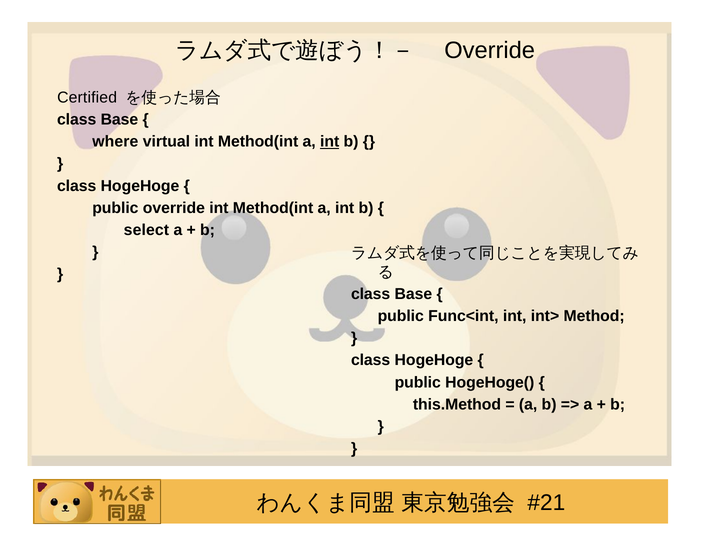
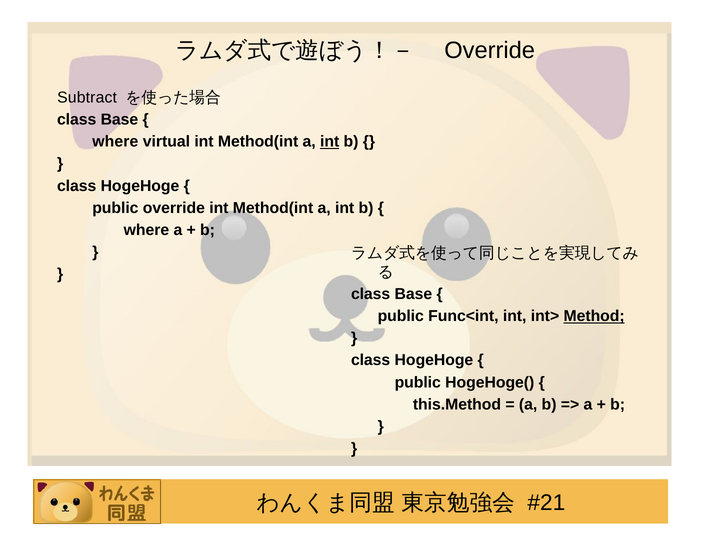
Certified: Certified -> Subtract (87, 97)
select: select -> where (146, 230)
Method underline: none -> present (594, 316)
